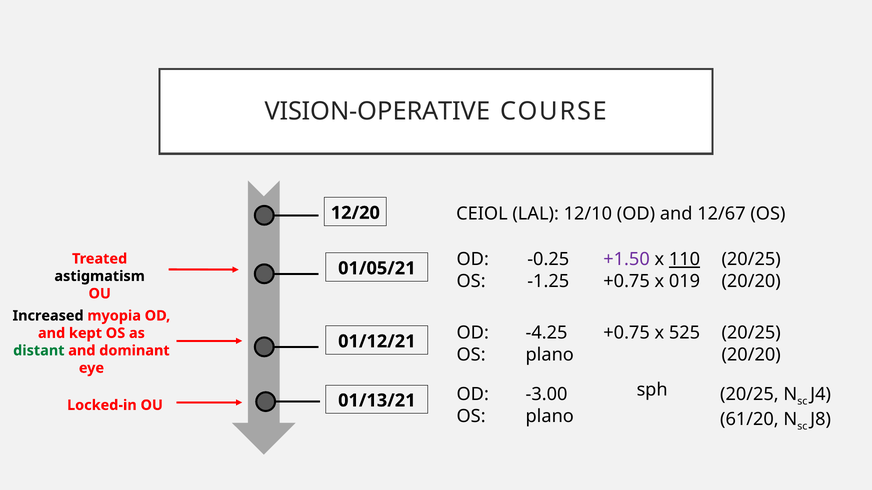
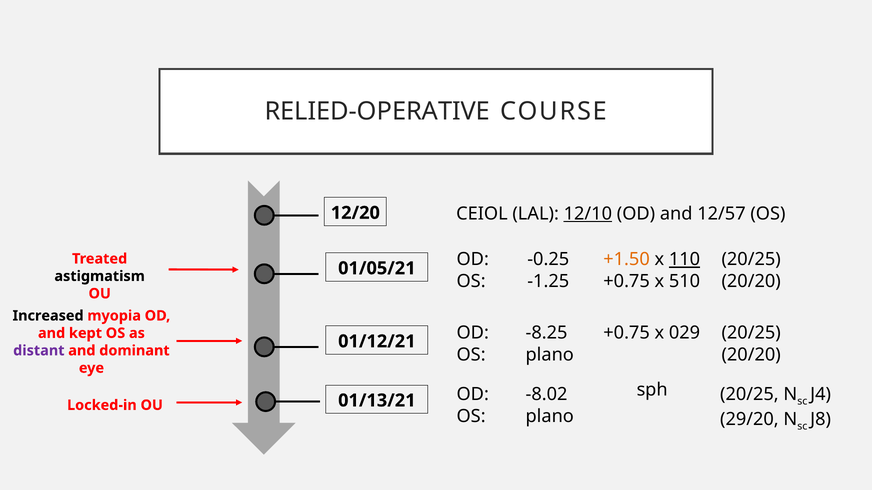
VISION-OPERATIVE: VISION-OPERATIVE -> RELIED-OPERATIVE (377, 111)
12/10 underline: none -> present (588, 214)
12/67: 12/67 -> 12/57 (721, 214)
+1.50 colour: purple -> orange (627, 260)
019: 019 -> 510 (685, 282)
-4.25: -4.25 -> -8.25 (547, 333)
525: 525 -> 029 (685, 333)
distant colour: green -> purple (39, 351)
-3.00: -3.00 -> -8.02 (547, 395)
61/20: 61/20 -> 29/20 (749, 419)
